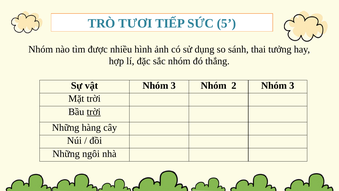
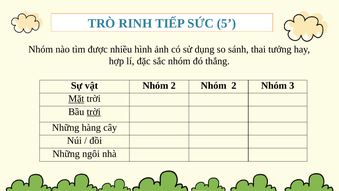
TƯƠI: TƯƠI -> RINH (135, 23)
vật Nhóm 3: 3 -> 2 (173, 85)
Mặt underline: none -> present (76, 99)
